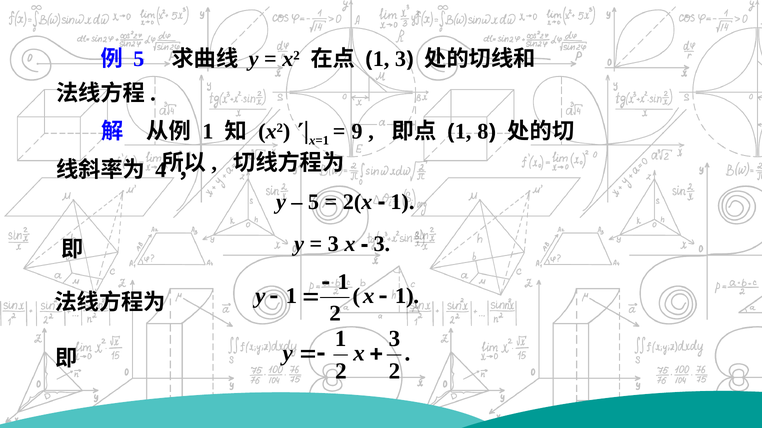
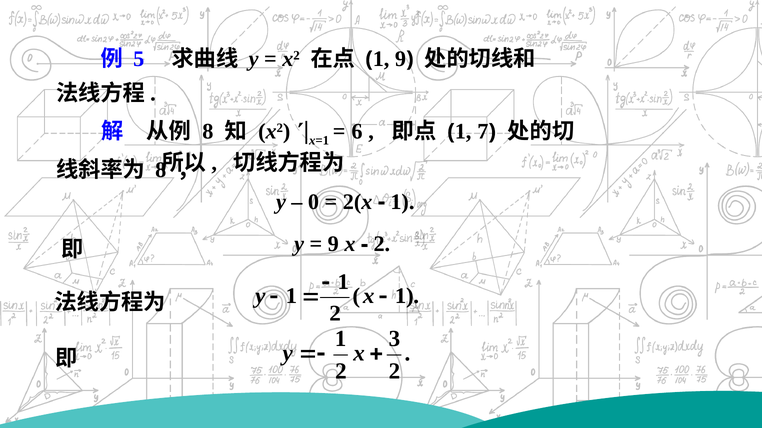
1 3: 3 -> 9 (401, 59)
1: 1 -> 8 (208, 132)
9: 9 -> 6 (357, 132)
8: 8 -> 7 (483, 132)
4: 4 -> 8 (161, 170)
5: 5 -> 0 (314, 202)
3: 3 -> 9 (333, 244)
3: 3 -> 2 (382, 244)
